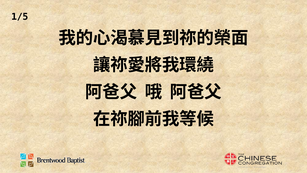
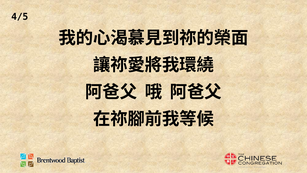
1/5: 1/5 -> 4/5 (20, 17)
